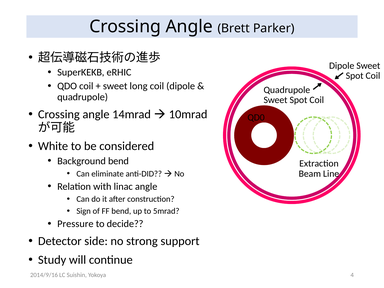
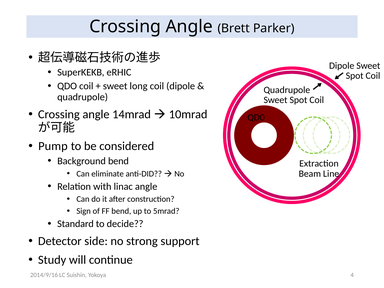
White: White -> Pump (53, 146)
Pressure: Pressure -> Standard (75, 224)
